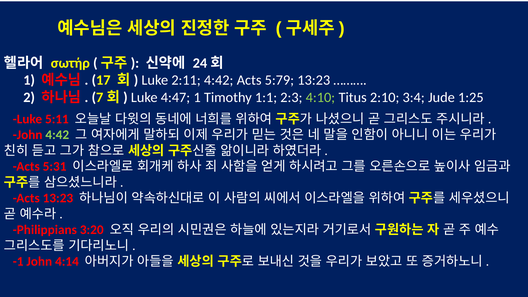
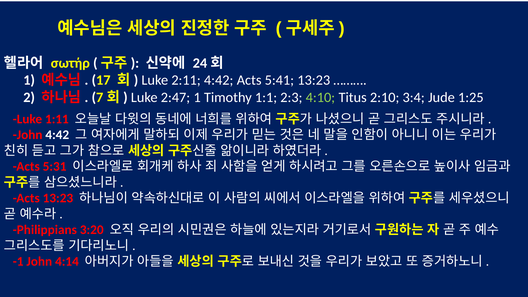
5:79: 5:79 -> 5:41 (279, 80)
4:47: 4:47 -> 2:47 (175, 97)
5:11: 5:11 -> 1:11 (57, 119)
4:42 colour: light green -> white (57, 135)
